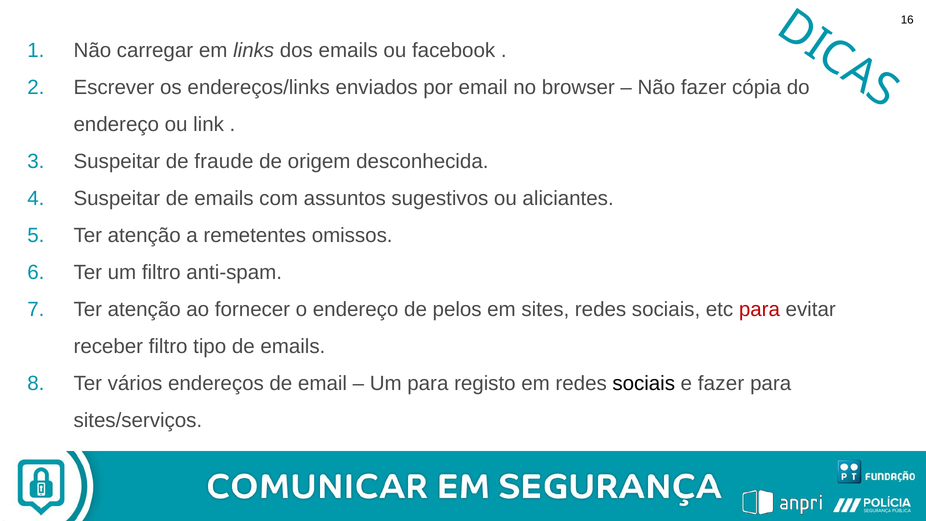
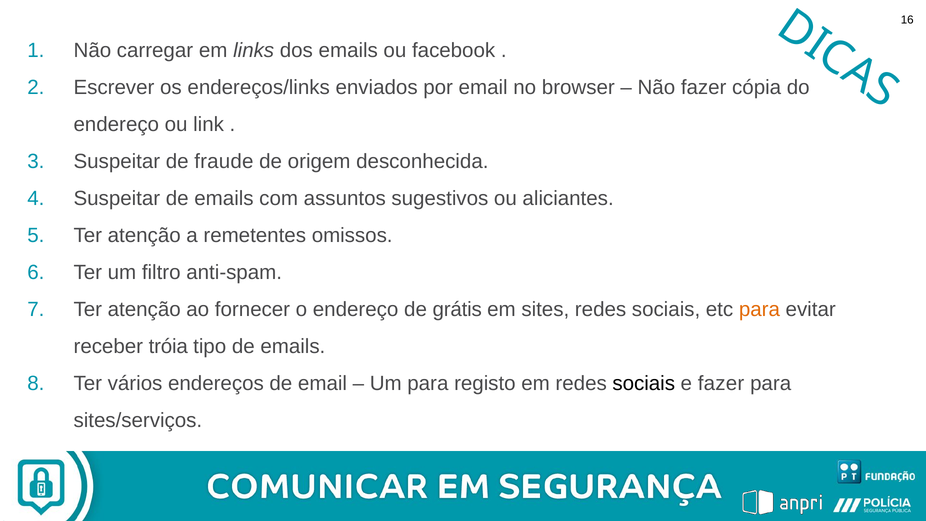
pelos: pelos -> grátis (457, 309)
para colour: red -> orange (759, 309)
receber filtro: filtro -> tróia (168, 346)
